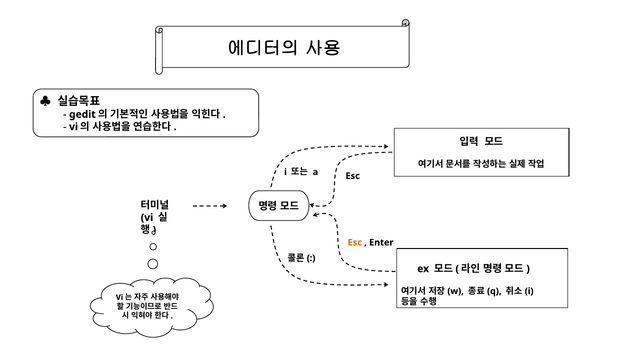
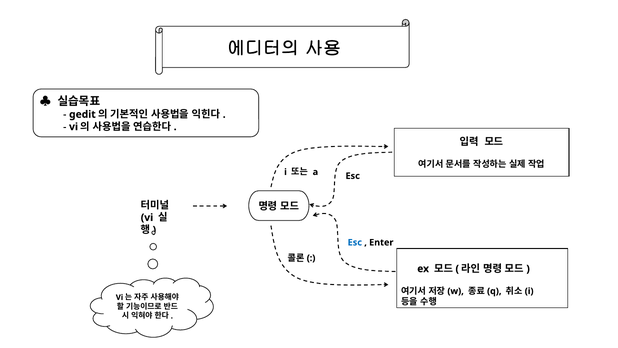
Esc colour: orange -> blue (355, 242)
